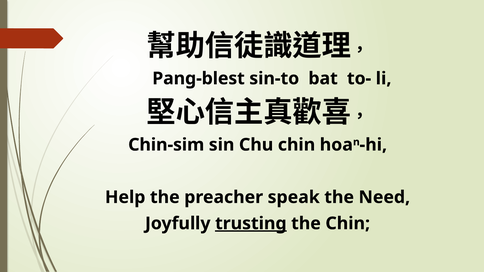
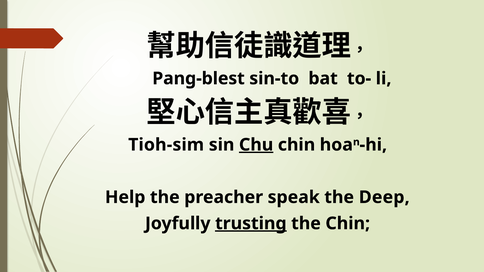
Chin-sim: Chin-sim -> Tioh-sim (166, 145)
Chu underline: none -> present (256, 145)
Need: Need -> Deep (384, 197)
